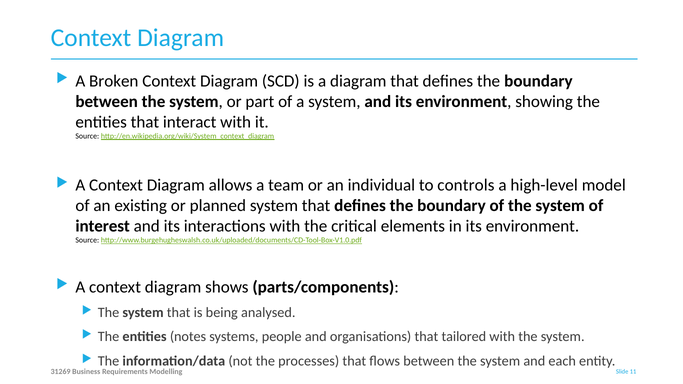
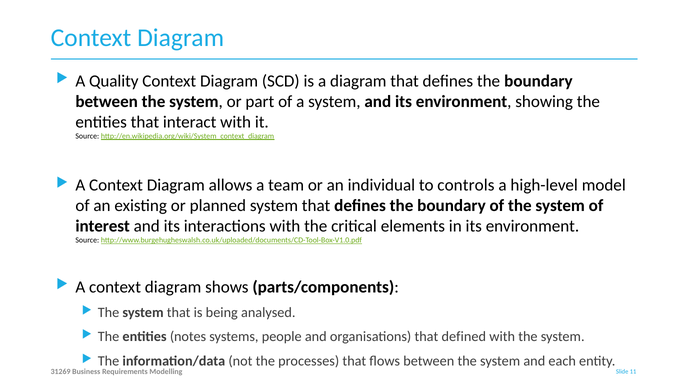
Broken: Broken -> Quality (114, 81)
tailored: tailored -> defined (464, 337)
